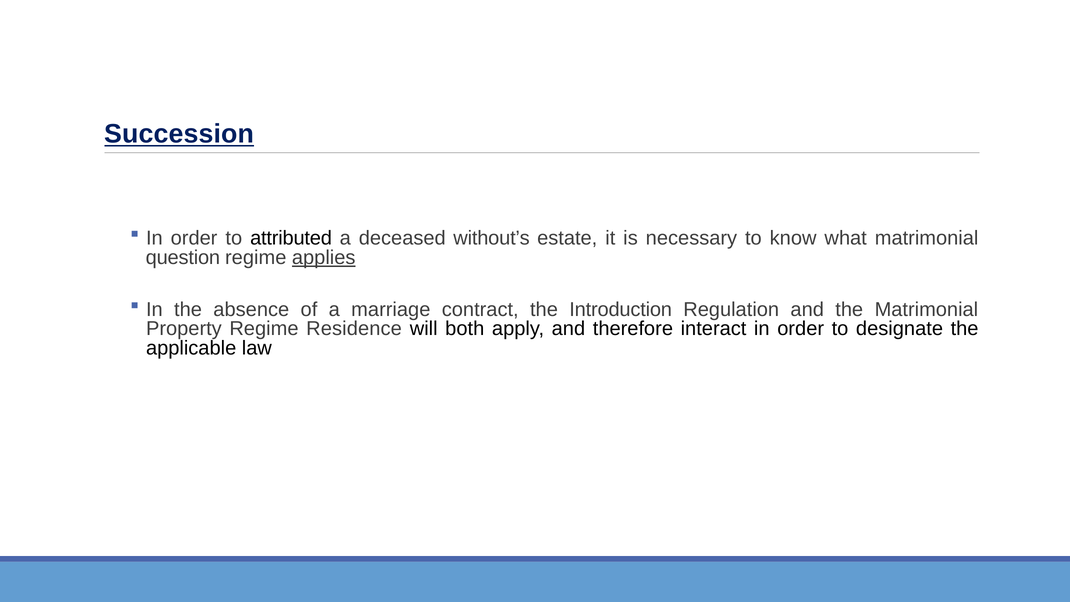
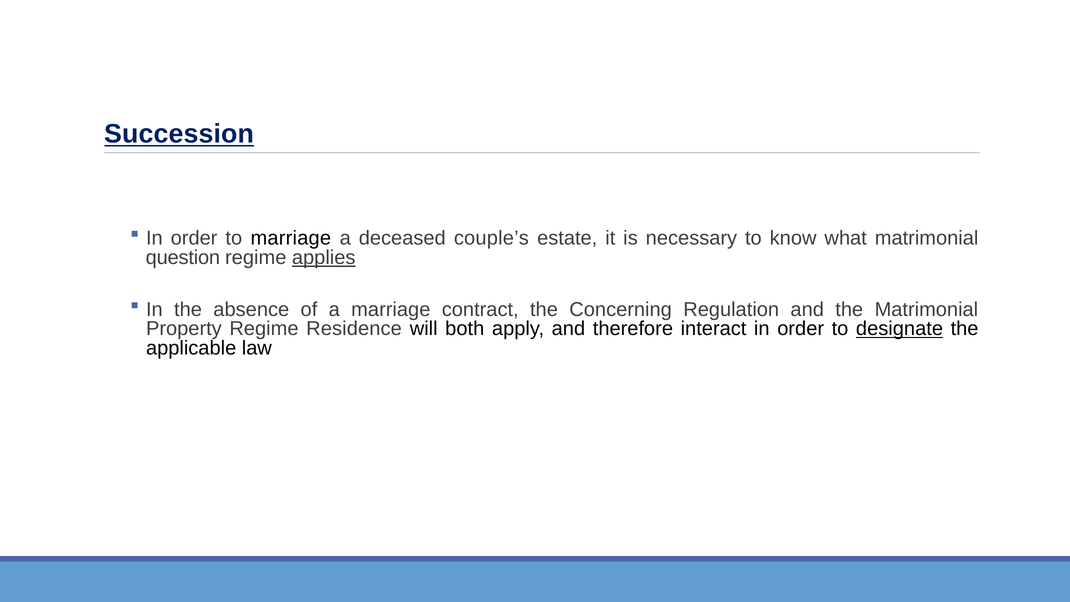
to attributed: attributed -> marriage (291, 238)
without’s: without’s -> couple’s (491, 238)
Introduction: Introduction -> Concerning (621, 309)
designate underline: none -> present (900, 329)
